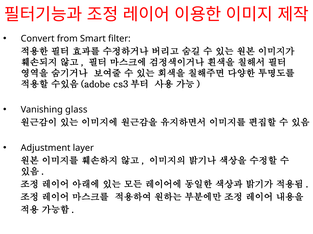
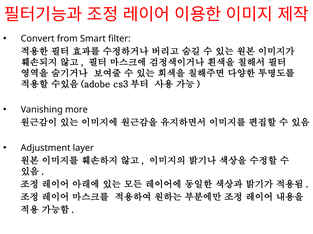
glass: glass -> more (76, 110)
